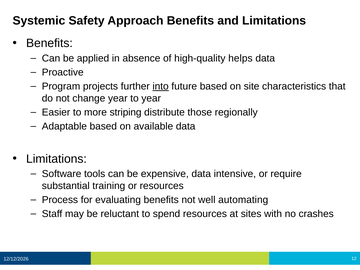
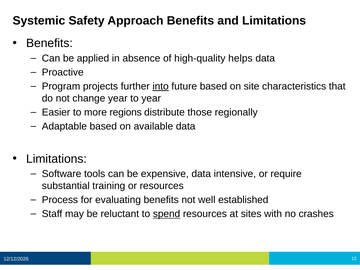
striping: striping -> regions (126, 112)
automating: automating -> established (243, 200)
spend underline: none -> present (167, 214)
